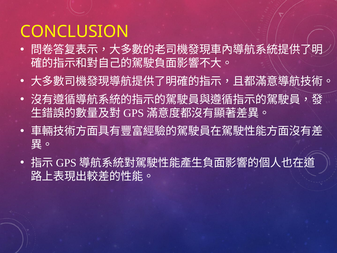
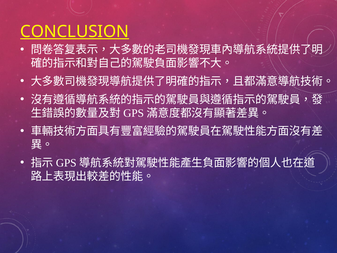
CONCLUSION underline: none -> present (75, 31)
